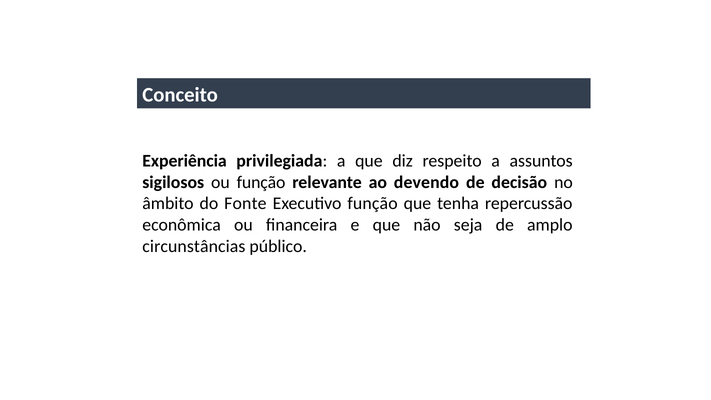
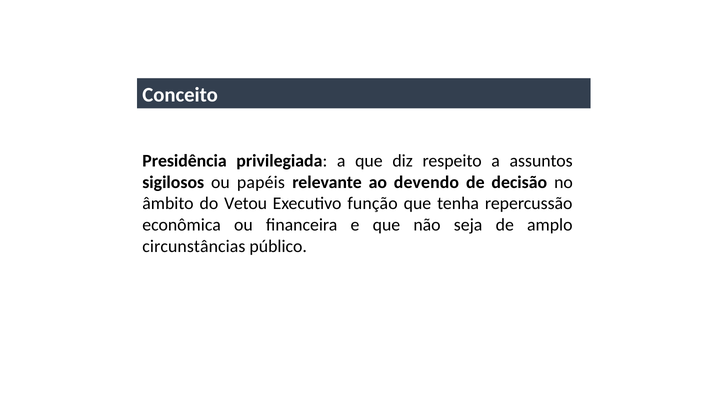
Experiência: Experiência -> Presidência (185, 161)
ou função: função -> papéis (261, 182)
Fonte: Fonte -> Vetou (246, 204)
